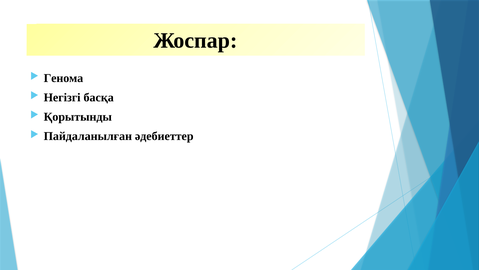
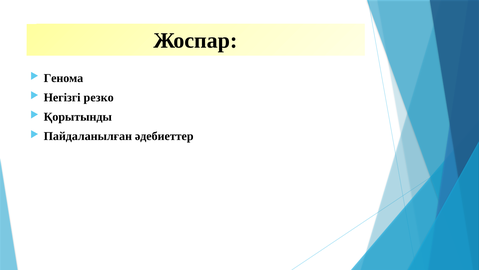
басқа: басқа -> резко (99, 97)
